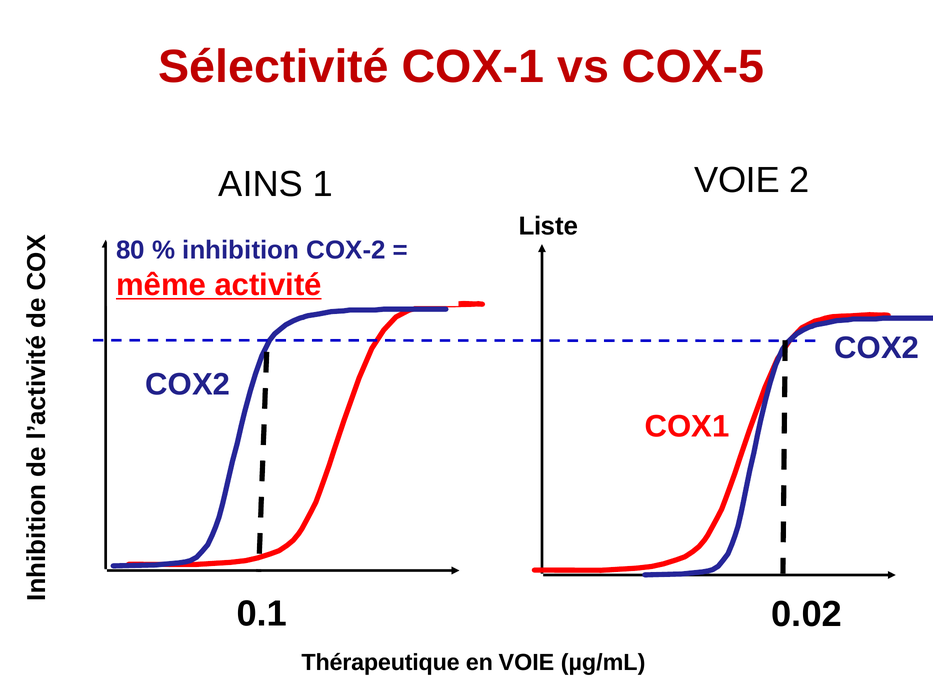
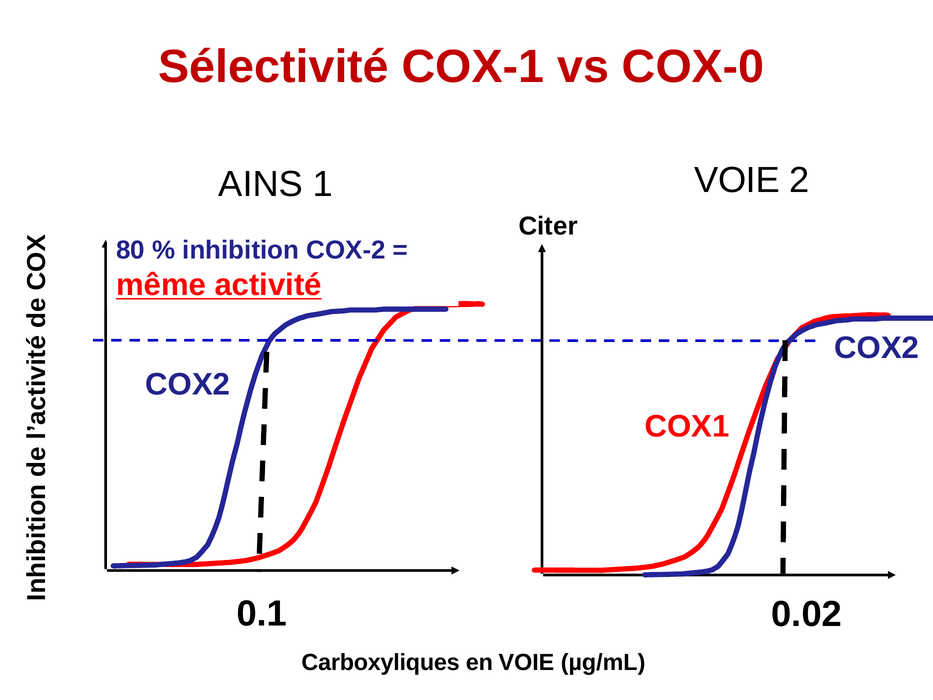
COX-5: COX-5 -> COX-0 (693, 67)
Liste: Liste -> Citer (548, 226)
Thérapeutique: Thérapeutique -> Carboxyliques (381, 662)
